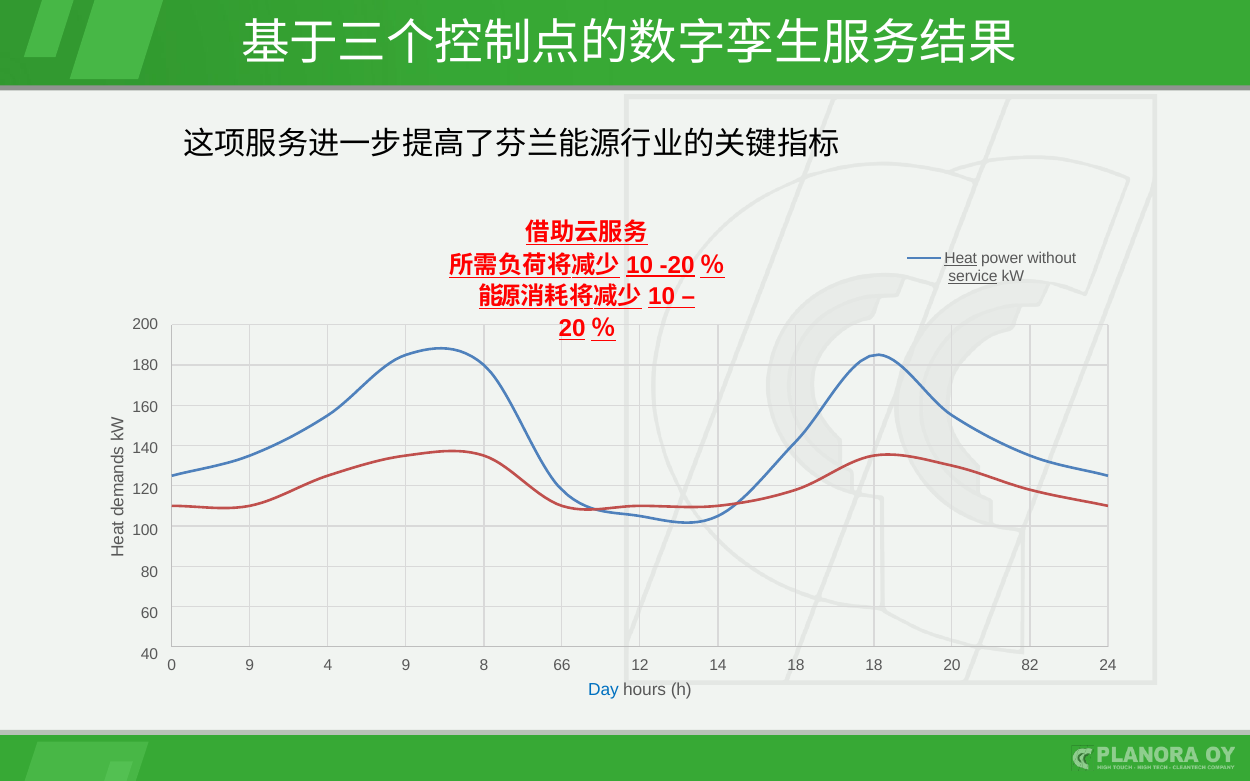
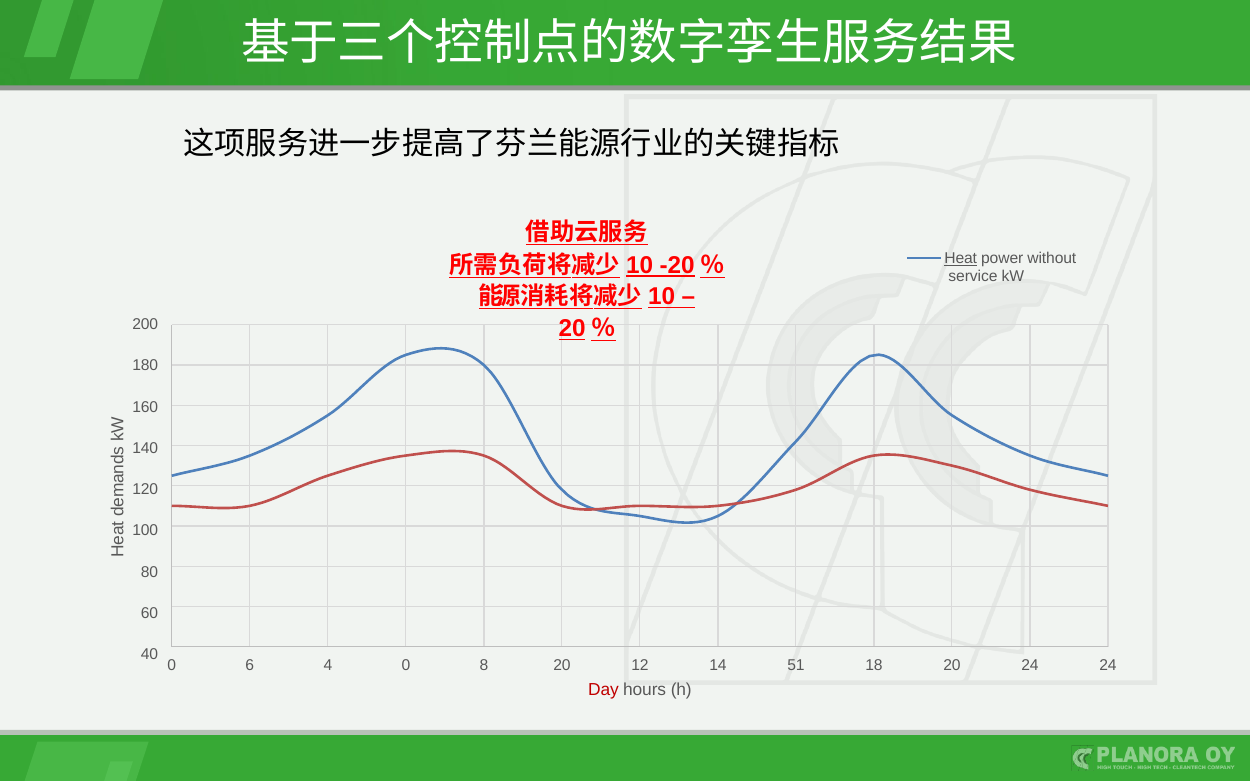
service underline: present -> none (973, 276)
0 9: 9 -> 6 (250, 666)
4 9: 9 -> 0 (406, 666)
8 66: 66 -> 20 (562, 666)
14 18: 18 -> 51 (796, 666)
20 82: 82 -> 24 (1030, 666)
Day colour: blue -> red (603, 690)
